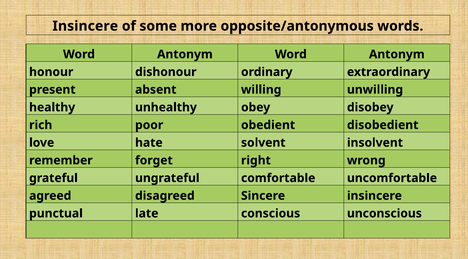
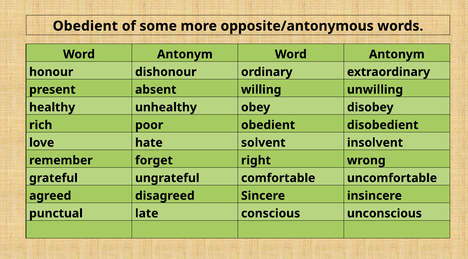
Insincere: Insincere -> Obedient (85, 26)
